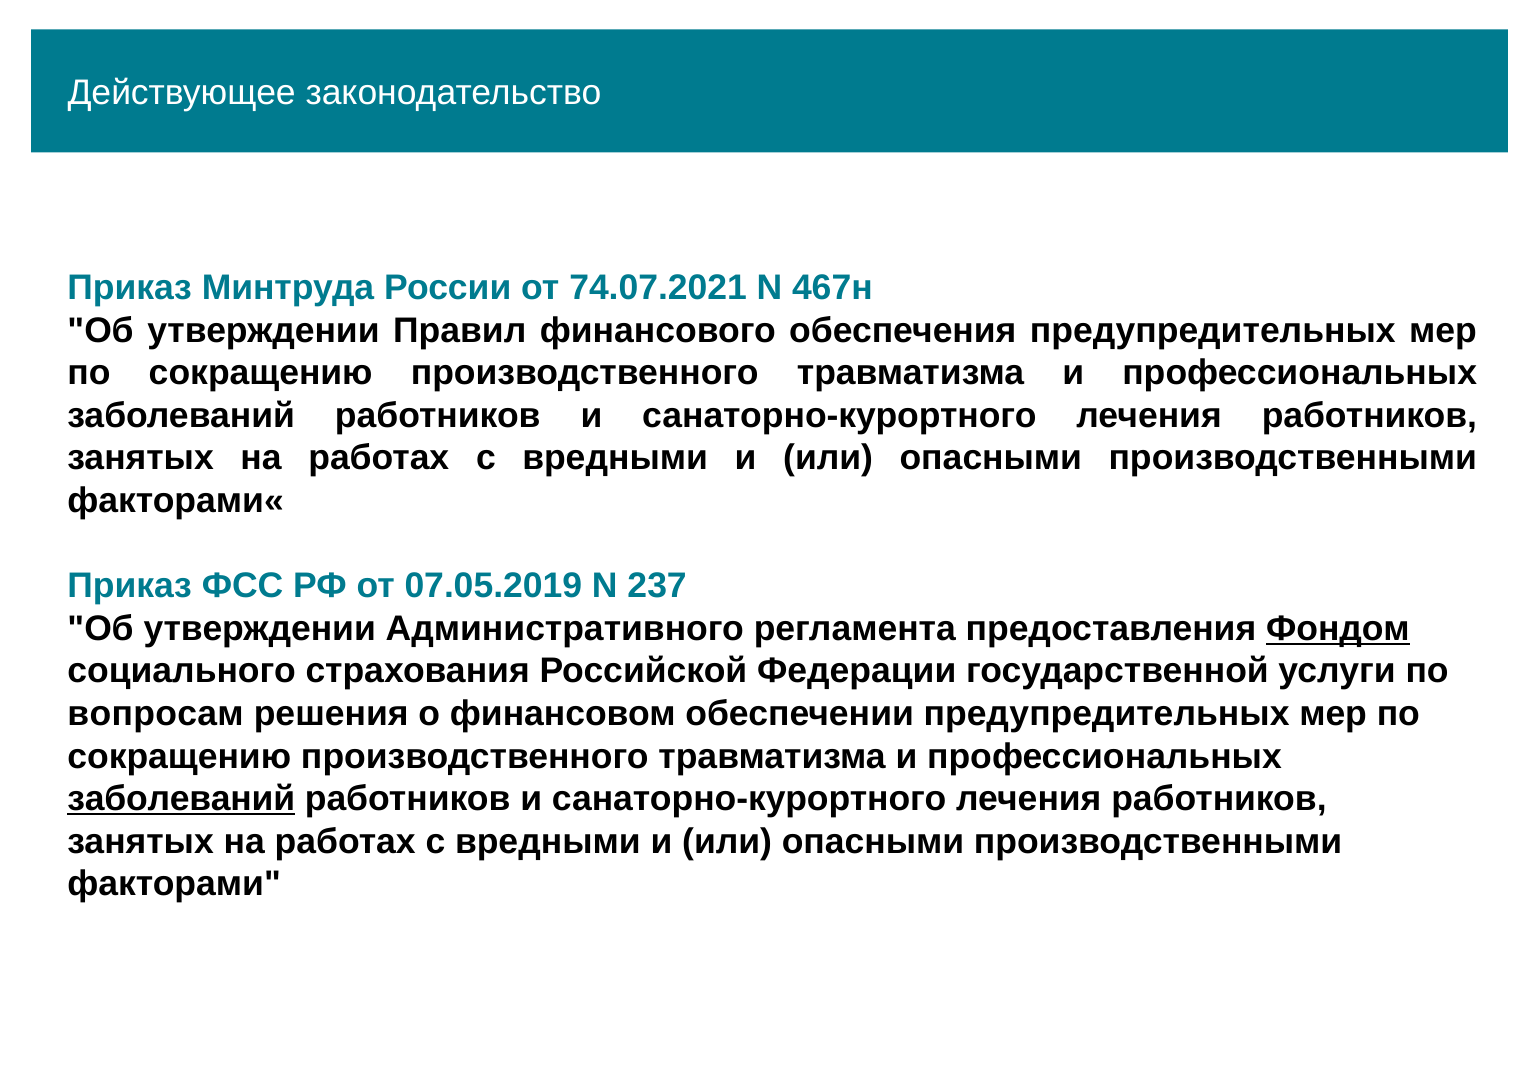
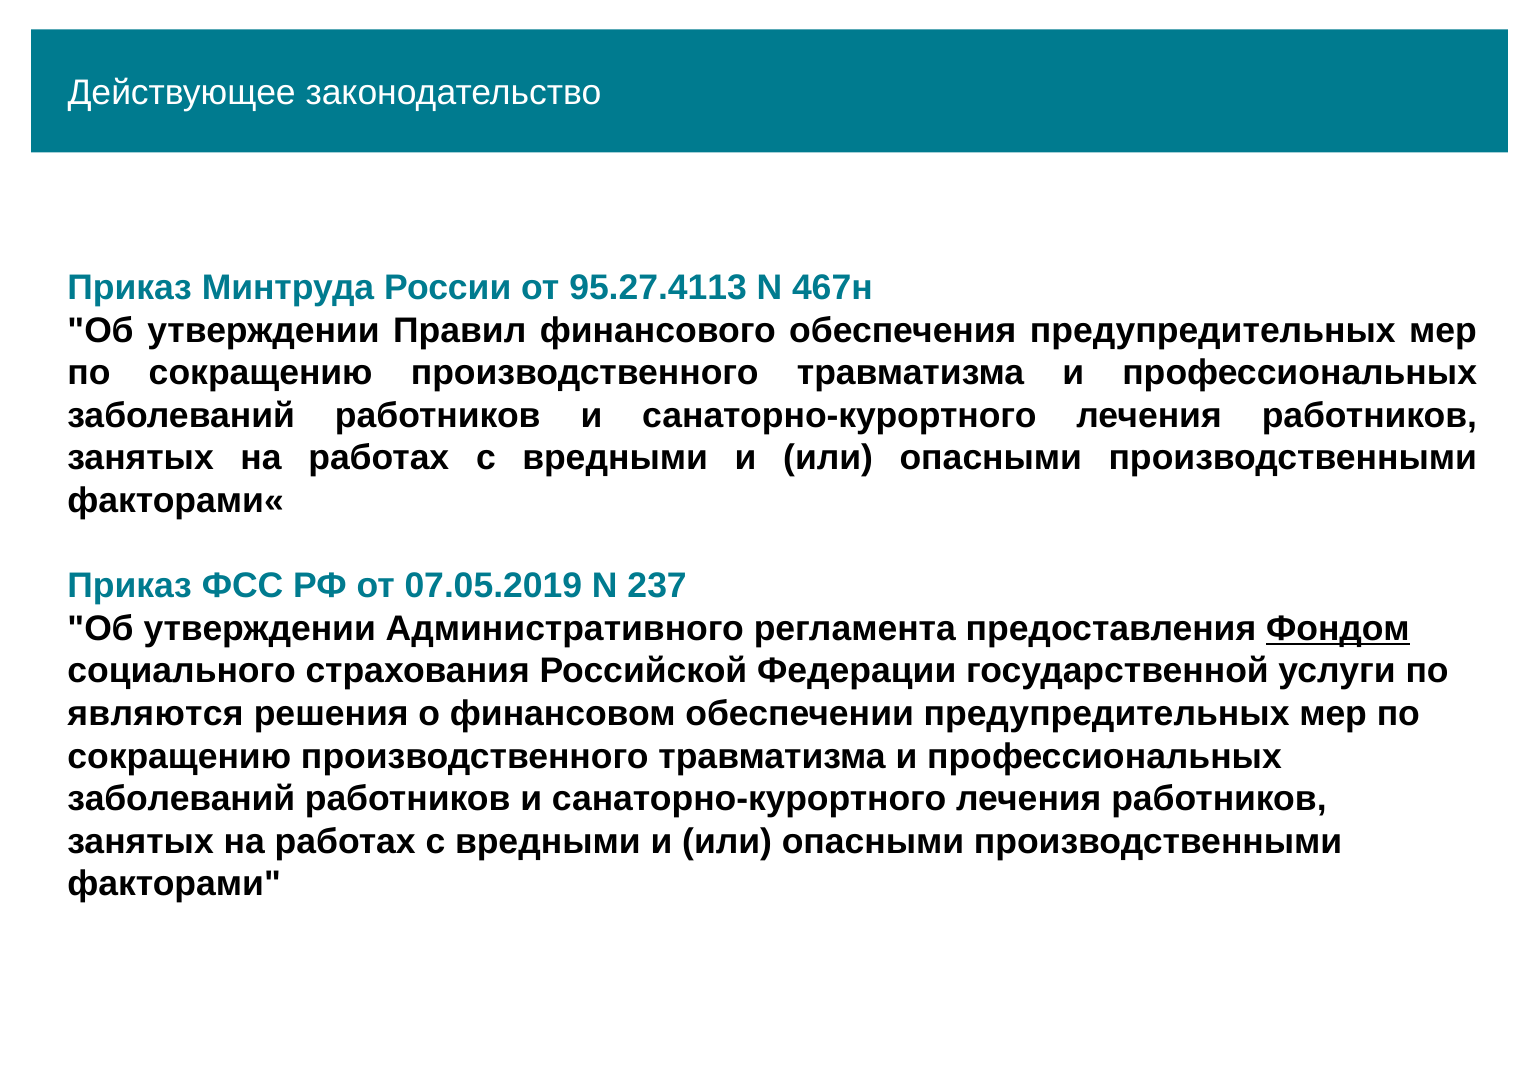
74.07.2021: 74.07.2021 -> 95.27.4113 (658, 288)
вопросам: вопросам -> являются (156, 714)
заболеваний underline: present -> none (181, 799)
